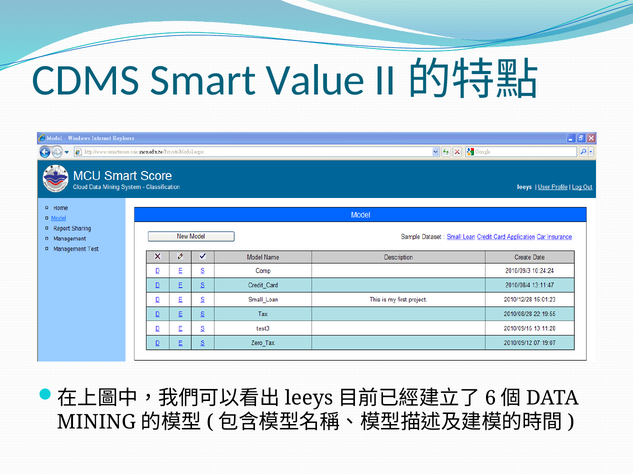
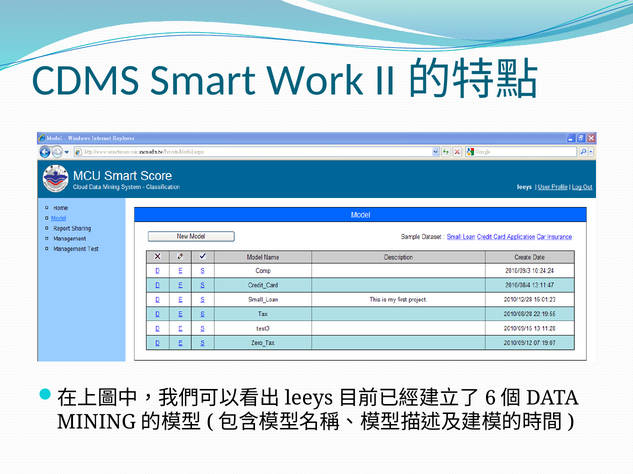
Value: Value -> Work (315, 81)
